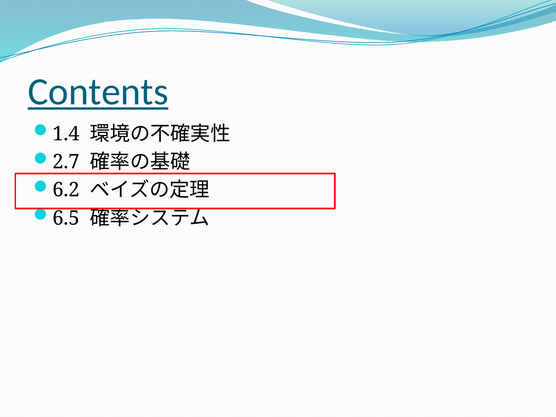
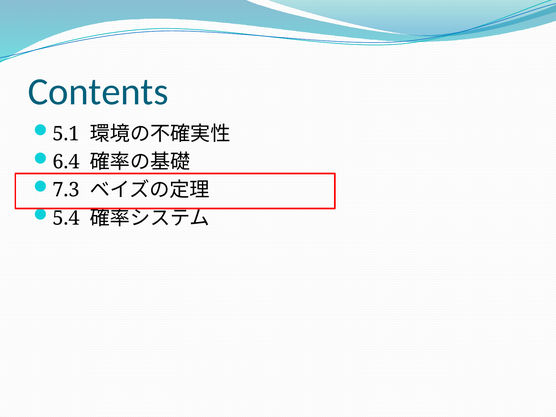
Contents underline: present -> none (98, 92)
1.4: 1.4 -> 5.1 (66, 134)
2.7: 2.7 -> 6.4 (66, 162)
6.2: 6.2 -> 7.3 (66, 190)
6.5: 6.5 -> 5.4 (66, 218)
